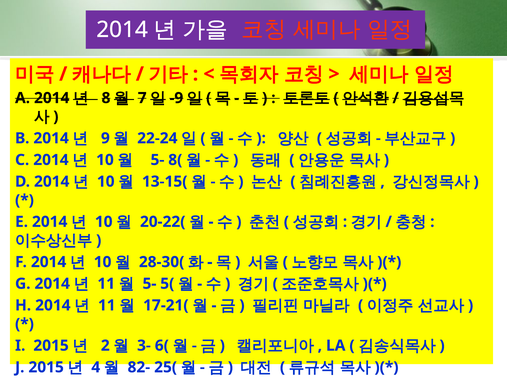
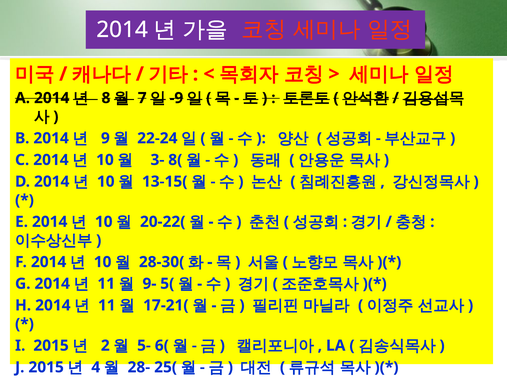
5-: 5- -> 3- (157, 160)
5-: 5- -> 9- (149, 284)
3-: 3- -> 5- (144, 346)
82-: 82- -> 28- (139, 367)
